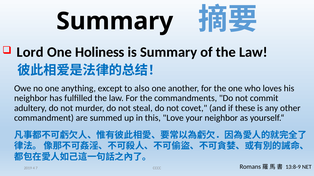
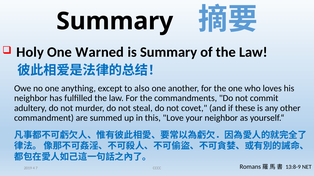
Lord: Lord -> Holy (30, 52)
Holiness: Holiness -> Warned (100, 52)
